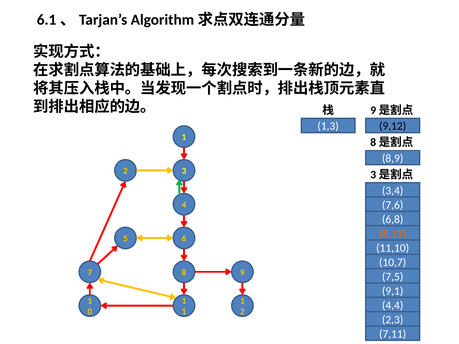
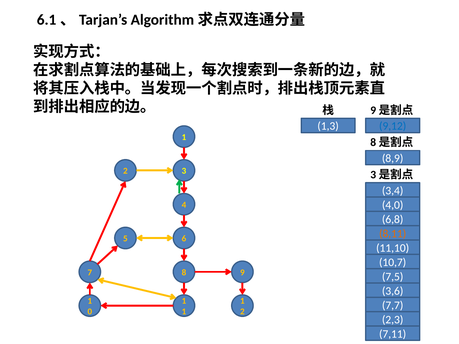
9,12 colour: black -> blue (393, 126)
7,6: 7,6 -> 4,0 (393, 205)
9,1: 9,1 -> 3,6 (393, 291)
4,4: 4,4 -> 7,7 (393, 306)
